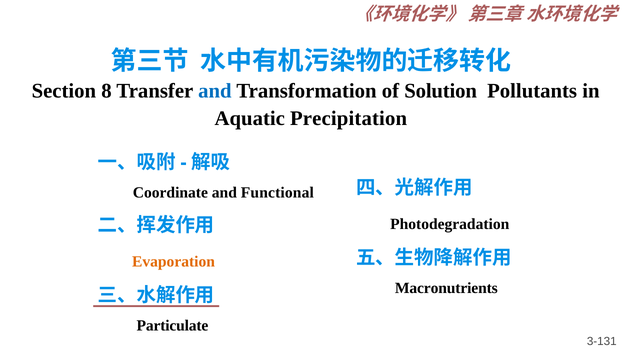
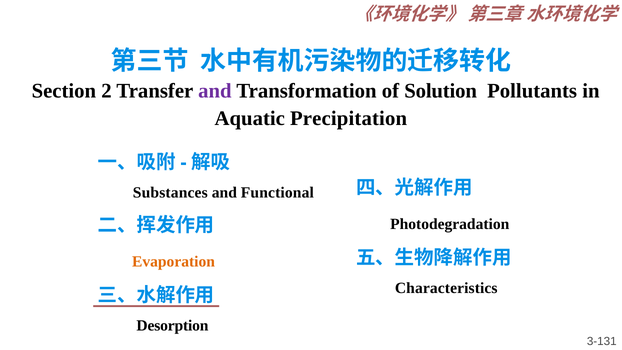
8: 8 -> 2 (106, 91)
and colour: blue -> purple (215, 91)
Coordinate: Coordinate -> Substances (170, 193)
Macronutrients: Macronutrients -> Characteristics (446, 288)
Particulate: Particulate -> Desorption (172, 326)
